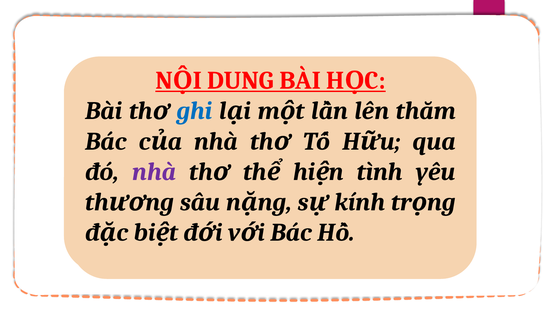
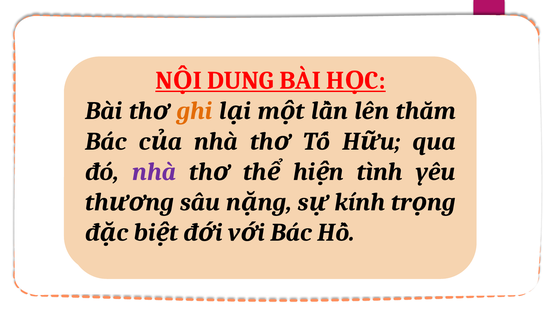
ghi colour: blue -> orange (194, 111)
